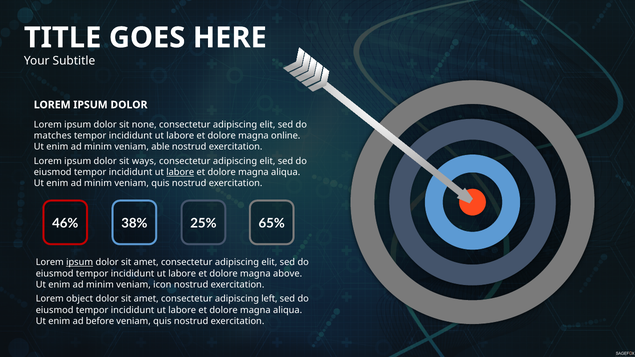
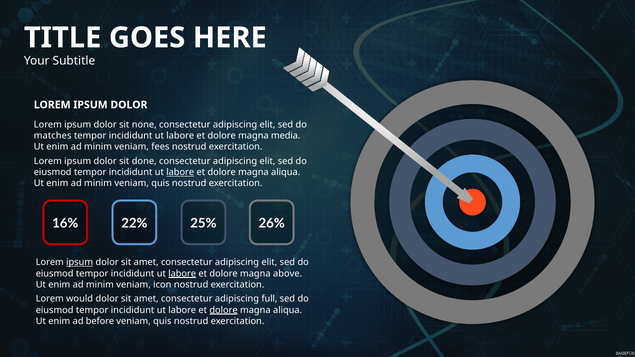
online: online -> media (286, 136)
able: able -> fees (160, 147)
ways: ways -> done (144, 161)
46%: 46% -> 16% (65, 223)
38%: 38% -> 22% (134, 223)
65%: 65% -> 26% (272, 223)
labore underline: none -> present (182, 274)
object: object -> would (80, 299)
left: left -> full (269, 299)
dolore underline: none -> present (224, 310)
